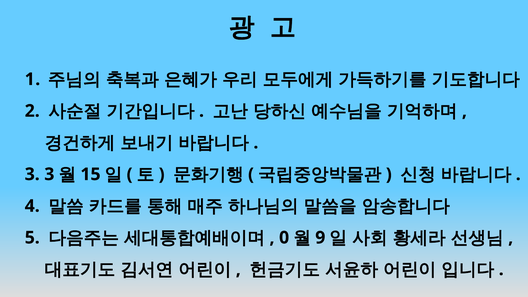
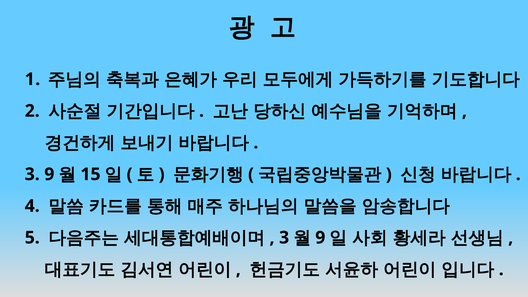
3 3: 3 -> 9 (49, 174)
0: 0 -> 3 (284, 238)
